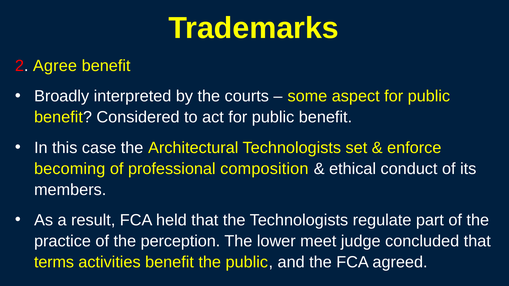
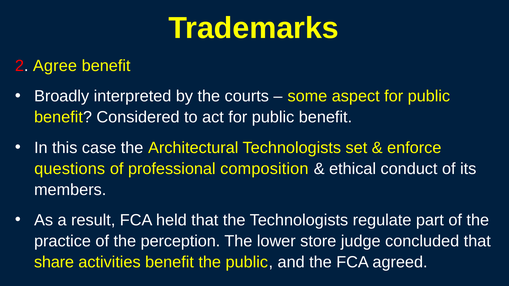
becoming: becoming -> questions (70, 169)
meet: meet -> store (318, 241)
terms: terms -> share (54, 262)
